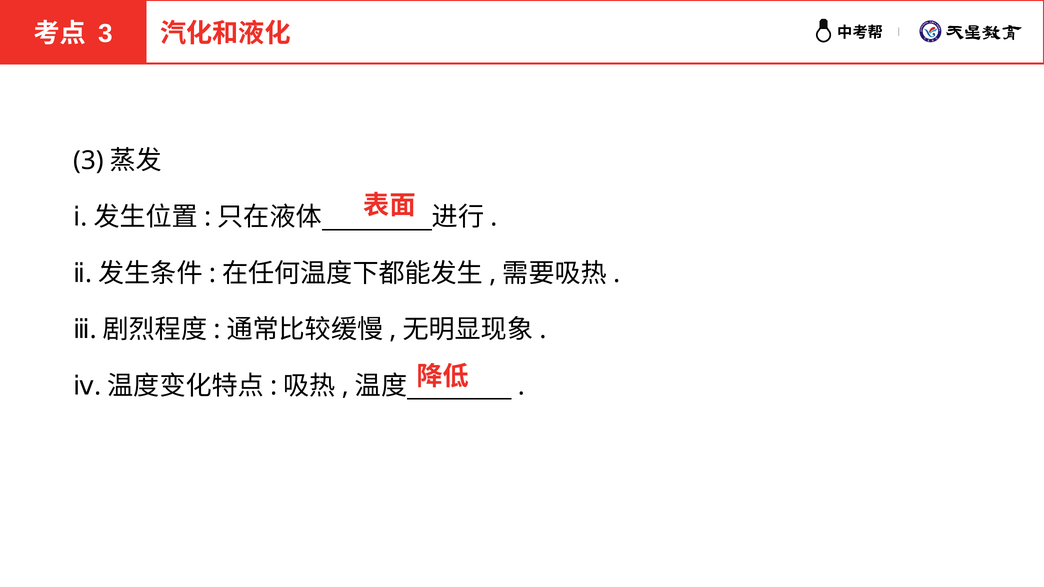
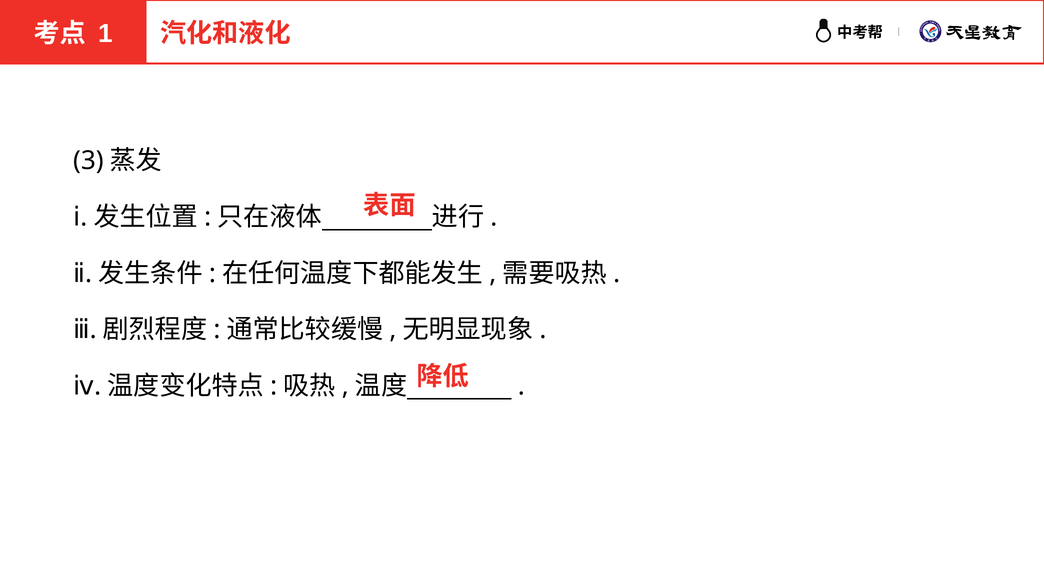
3: 3 -> 1 (105, 34)
